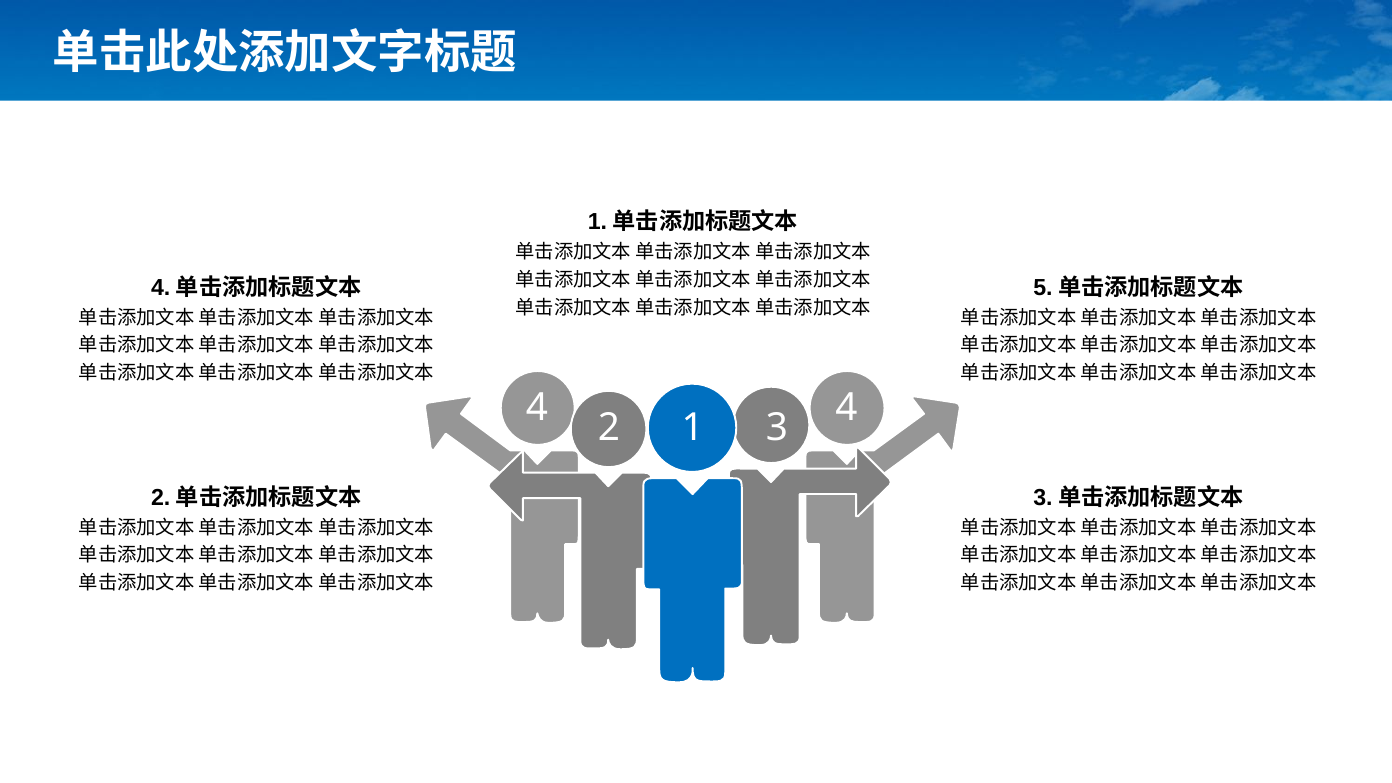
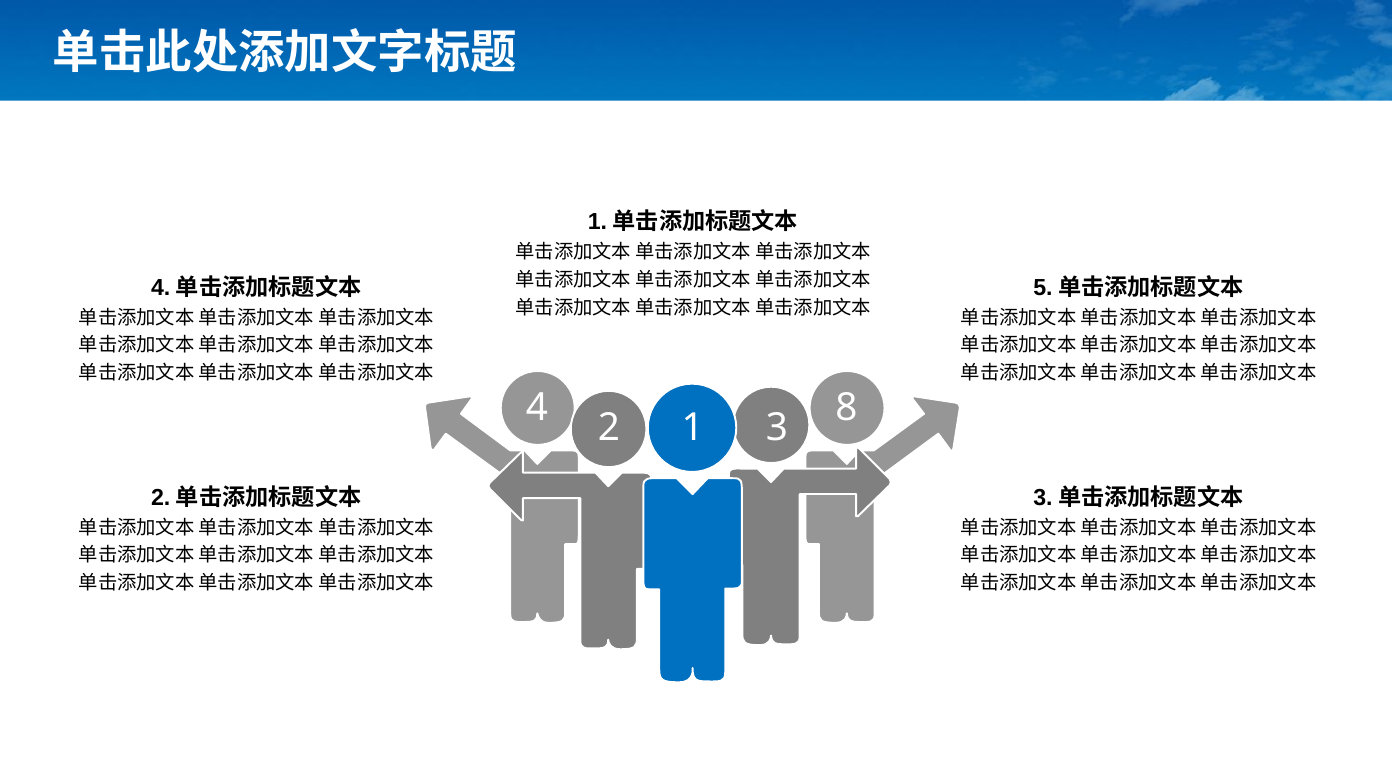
4 4: 4 -> 8 (846, 408)
